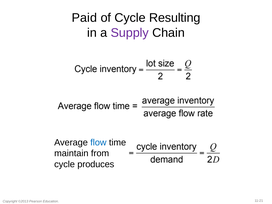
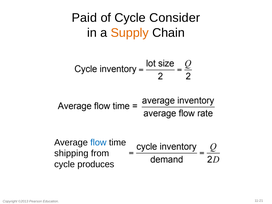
Resulting: Resulting -> Consider (175, 18)
Supply colour: purple -> orange (130, 33)
maintain: maintain -> shipping (71, 153)
